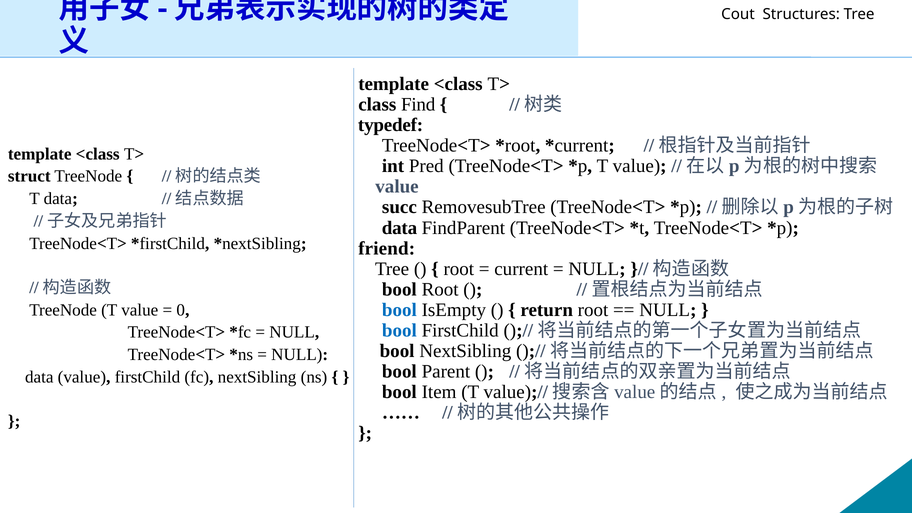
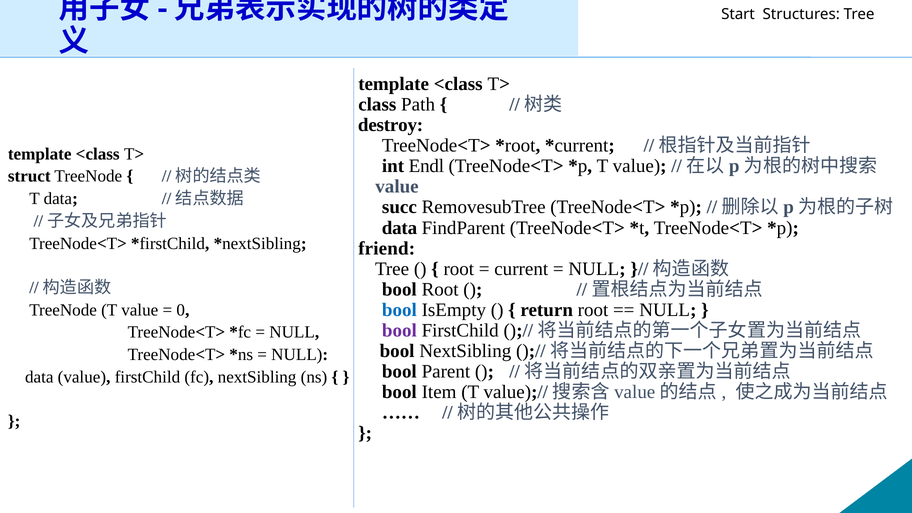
Cout: Cout -> Start (738, 14)
Find: Find -> Path (418, 105)
typedef: typedef -> destroy (391, 125)
Pred: Pred -> Endl (426, 166)
bool colour: blue -> purple (399, 330)
